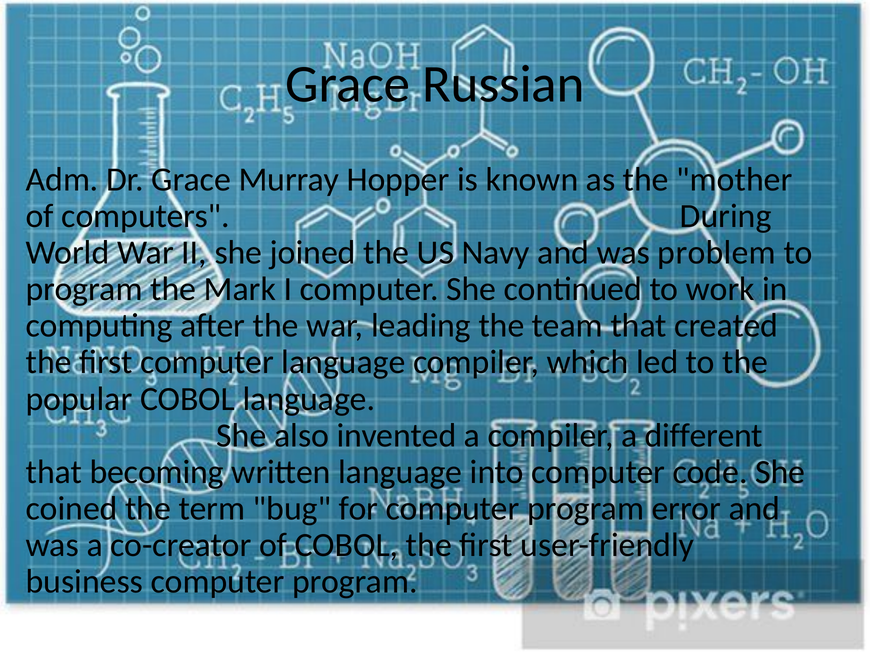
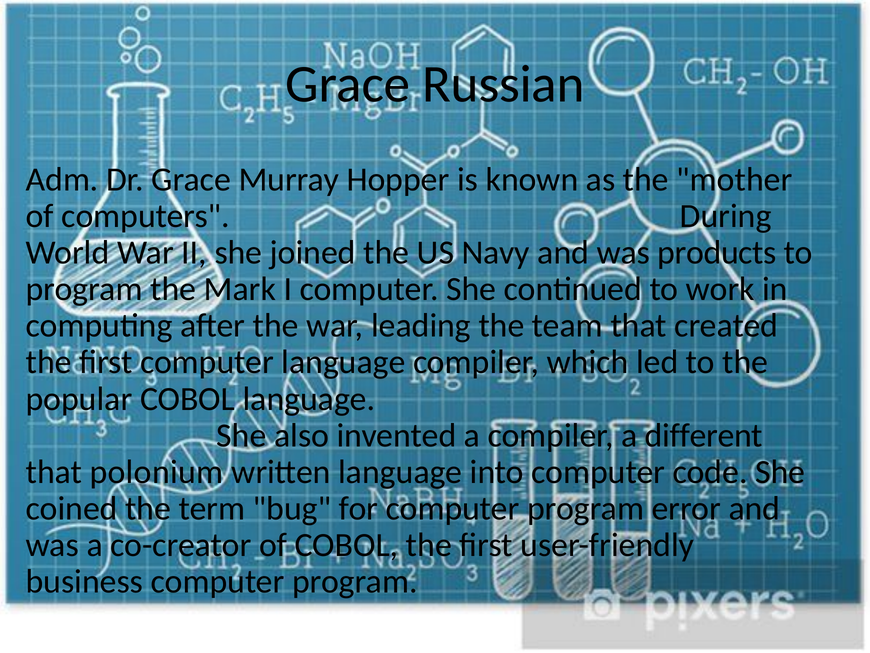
problem: problem -> products (717, 252)
becoming: becoming -> polonium (156, 472)
